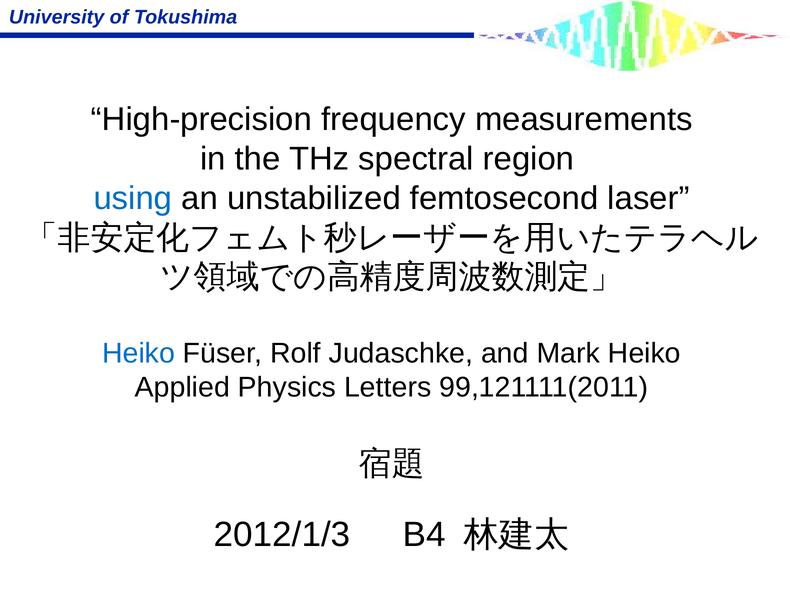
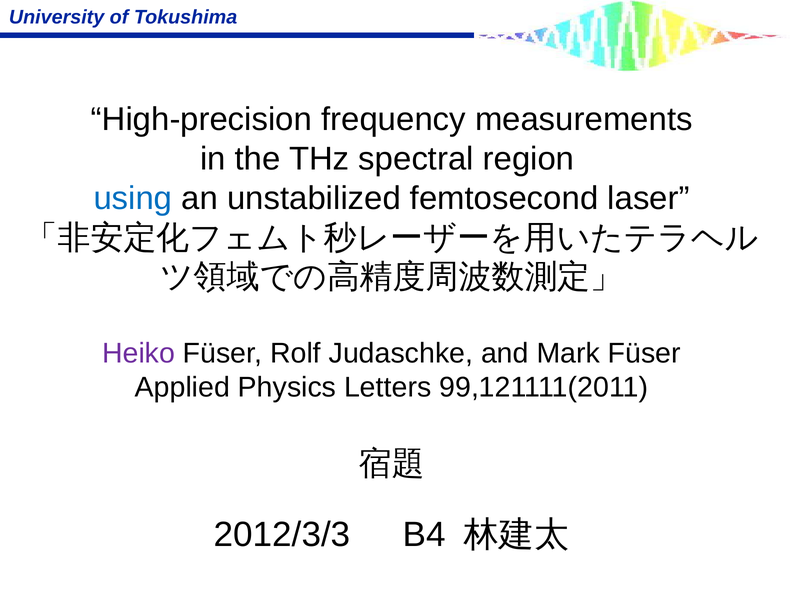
Heiko colour: blue -> purple (139, 353)
Mark Heiko: Heiko -> Füser (644, 353)
2012/1/3: 2012/1/3 -> 2012/3/3 (282, 535)
